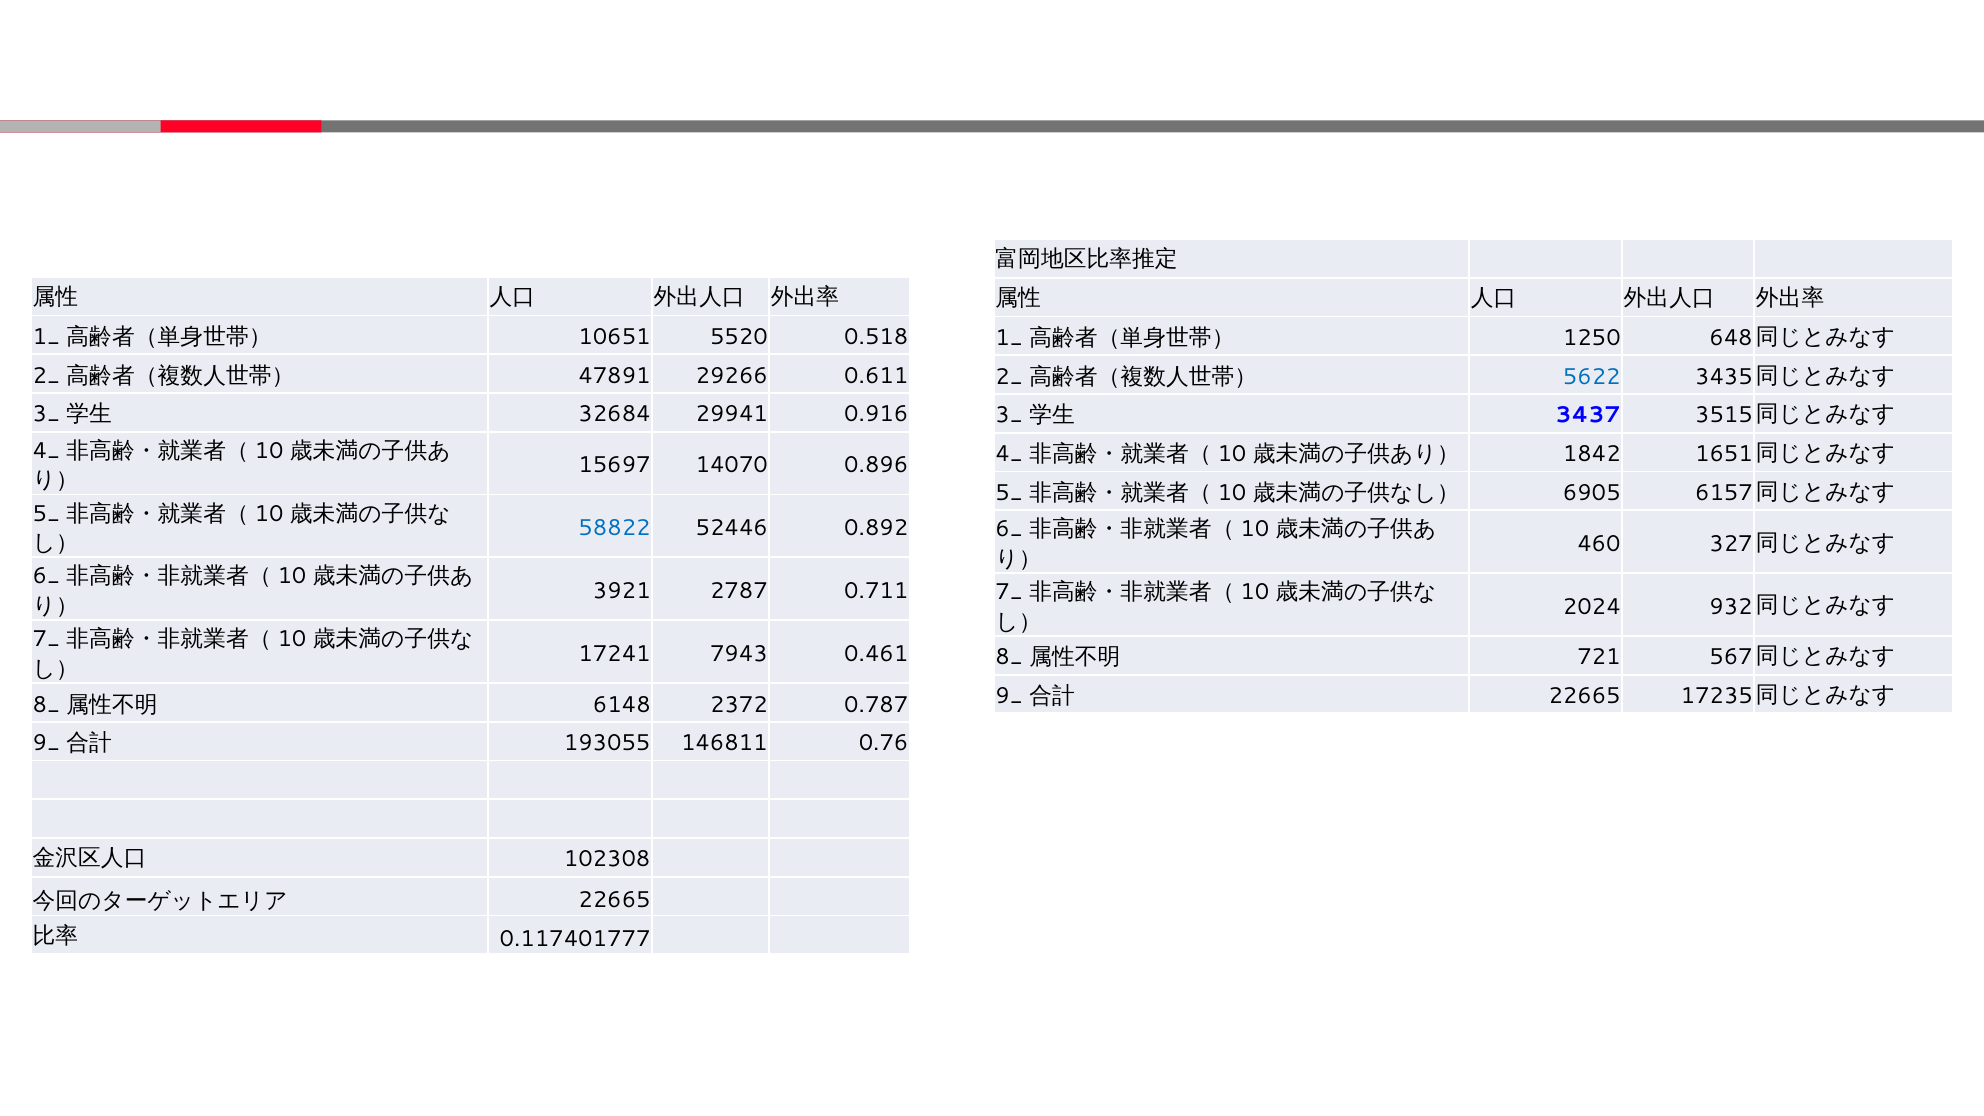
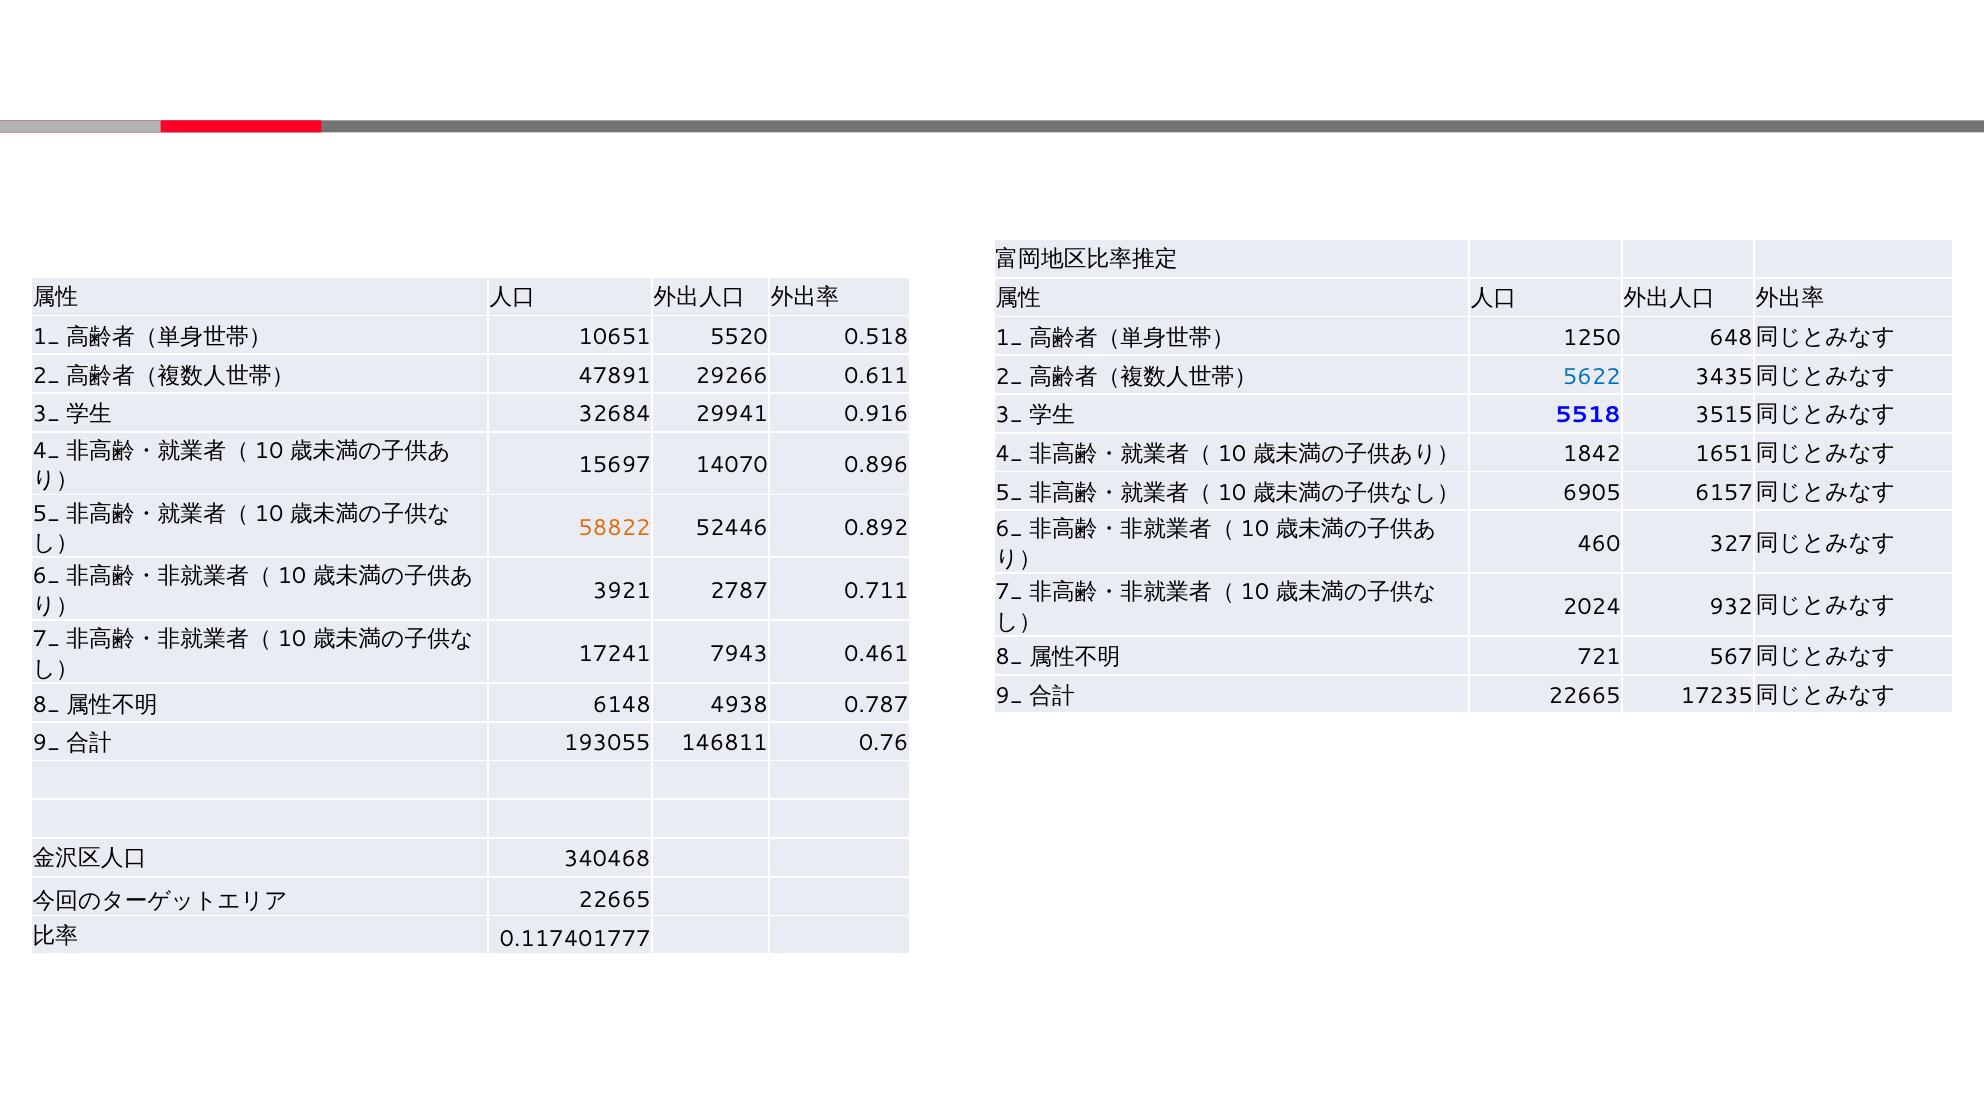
3437: 3437 -> 5518 (1588, 415)
58822 colour: blue -> orange (615, 528)
2372: 2372 -> 4938 (739, 705)
102308: 102308 -> 340468 (607, 859)
